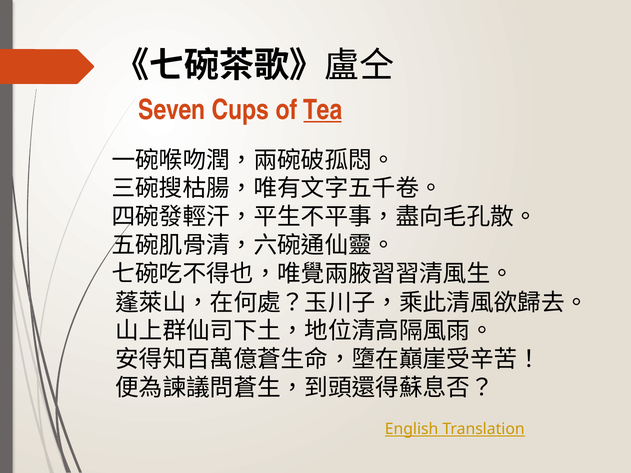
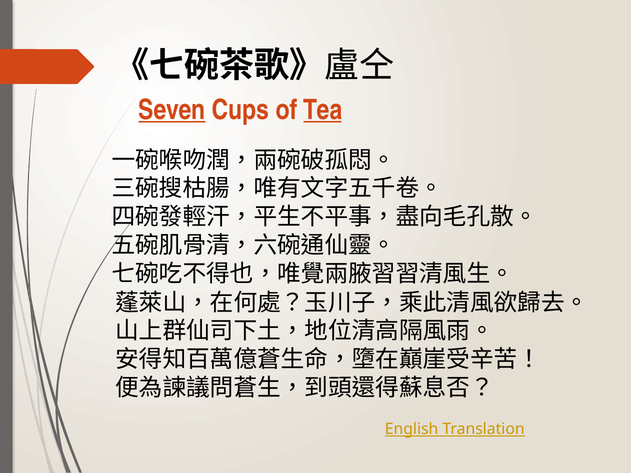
Seven underline: none -> present (172, 110)
